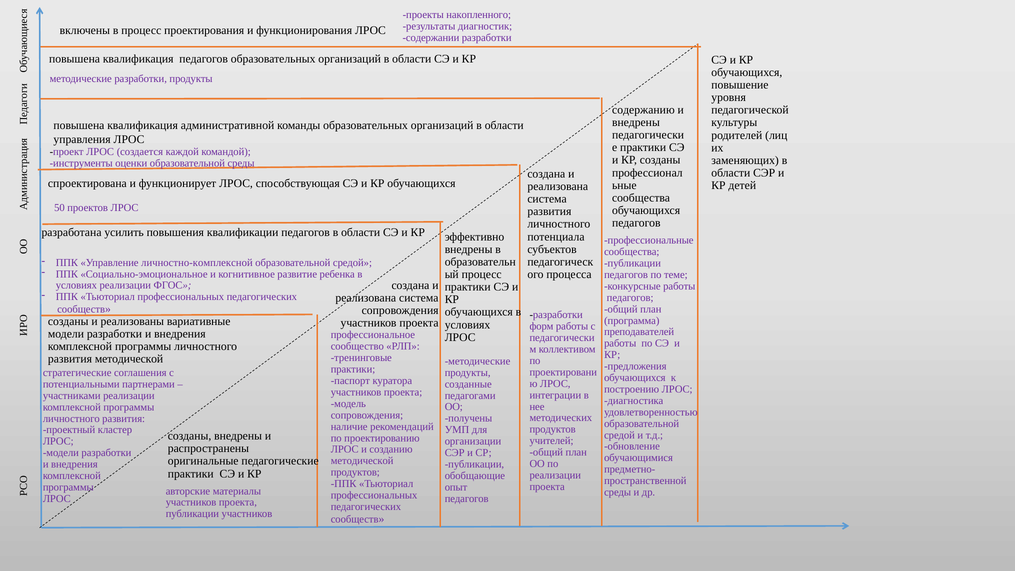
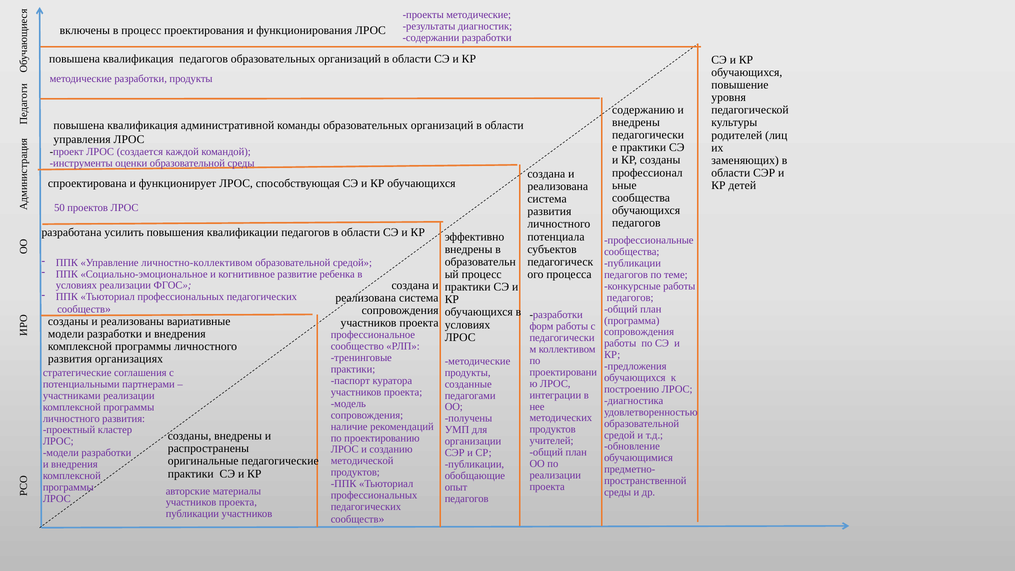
проекты накопленного: накопленного -> методические (479, 15)
личностно-комплексной: личностно-комплексной -> личностно-коллективом (197, 263)
преподавателей: преподавателей -> сопровождения (639, 332)
развития методической: методической -> организациях (129, 359)
